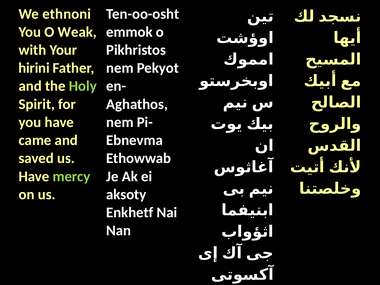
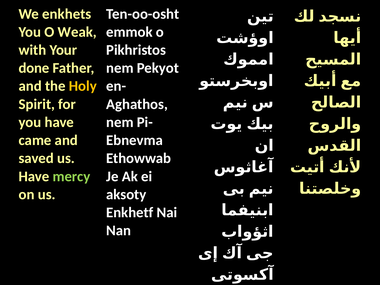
ethnoni: ethnoni -> enkhets (67, 14)
hirini: hirini -> done (34, 68)
Holy colour: light green -> yellow (83, 86)
